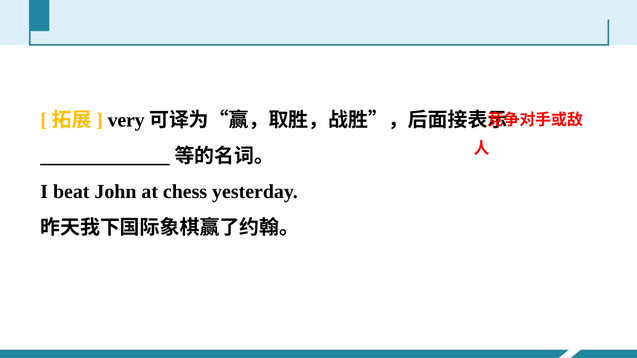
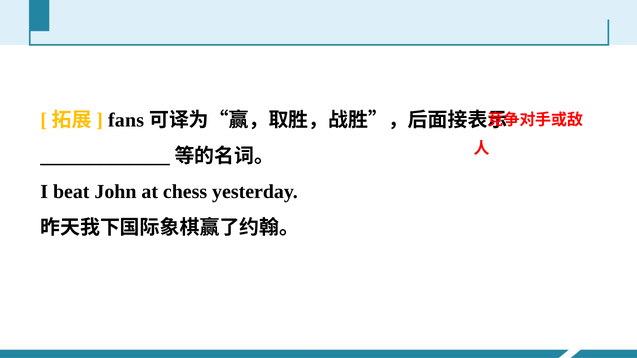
very: very -> fans (126, 120)
